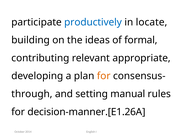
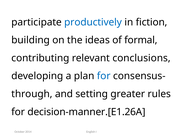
locate: locate -> fiction (152, 22)
appropriate: appropriate -> conclusions (142, 58)
for colour: orange -> blue (104, 76)
manual: manual -> greater (128, 94)
